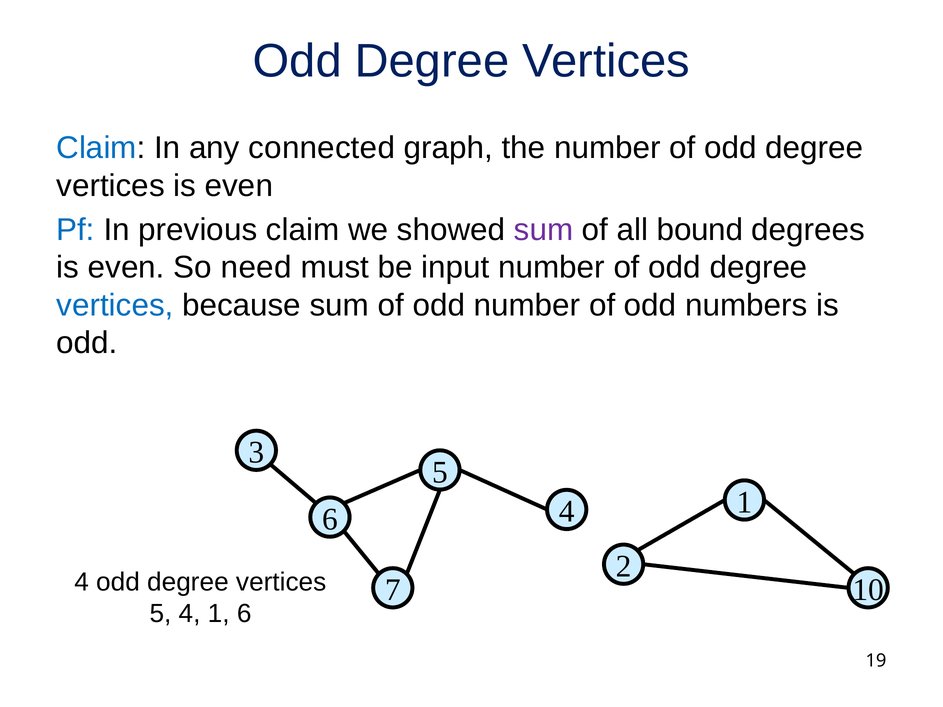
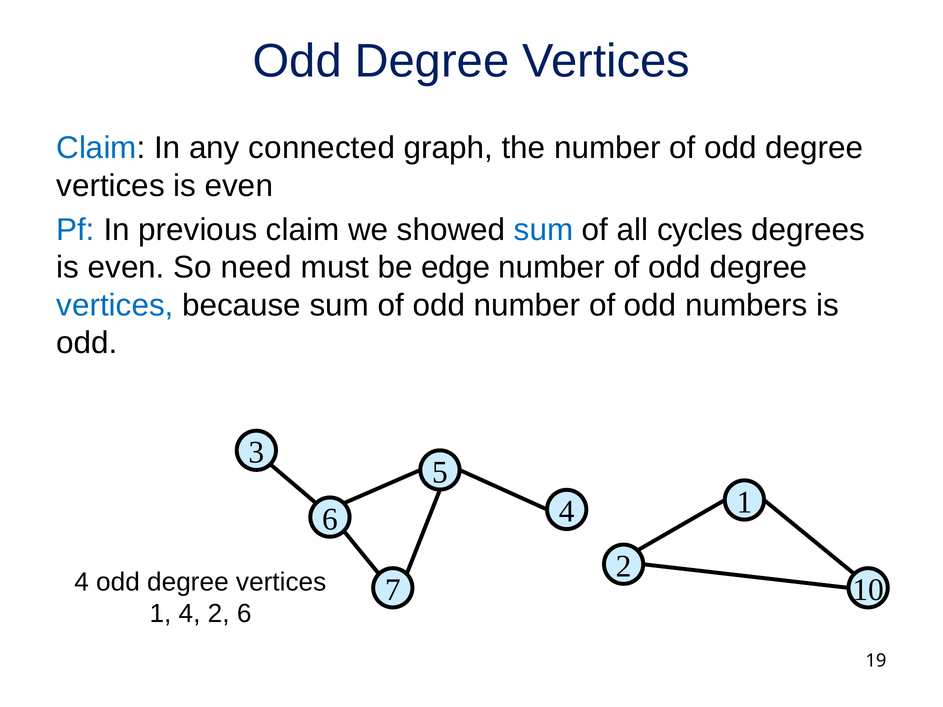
sum colour: purple -> blue (544, 230)
bound: bound -> cycles (700, 230)
input: input -> edge (456, 268)
5: 5 -> 1 (160, 614)
4 1: 1 -> 2 (219, 614)
